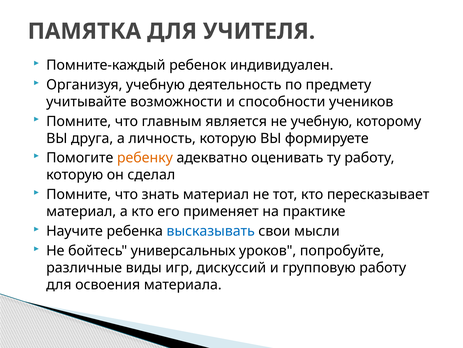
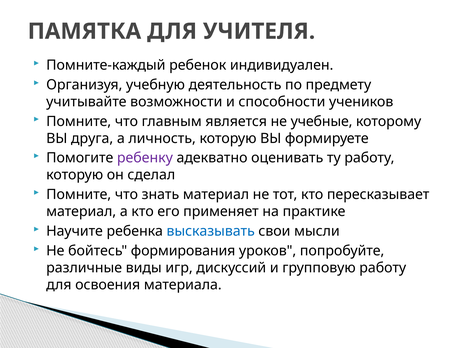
не учебную: учебную -> учебные (322, 121)
ребенку colour: orange -> purple (145, 158)
универсальных: универсальных -> формирования (183, 250)
